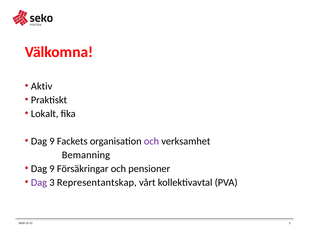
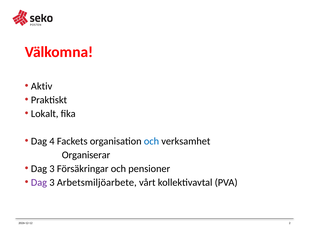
9: 9 -> 4 (52, 141)
och colour: purple -> blue (151, 141)
Bemanning: Bemanning -> Organiserar (86, 155)
9: 9 -> 3 (52, 168)
Representantskap: Representantskap -> Arbetsmiljöarbete (97, 182)
